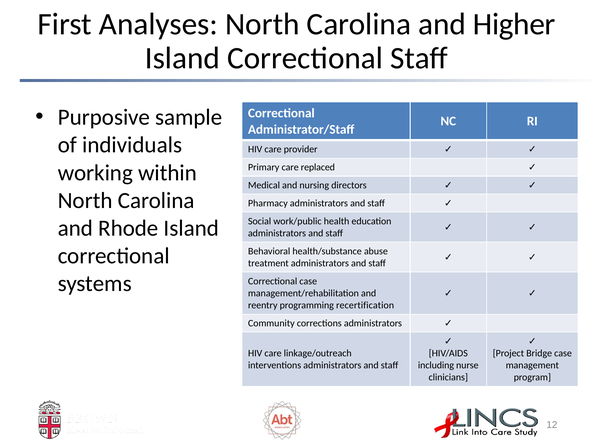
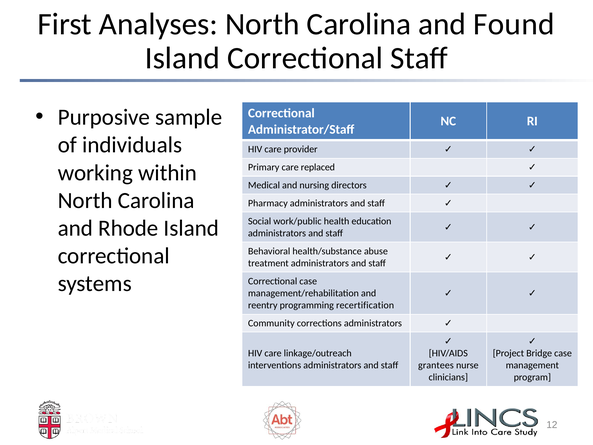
Higher: Higher -> Found (514, 24)
including: including -> grantees (436, 365)
